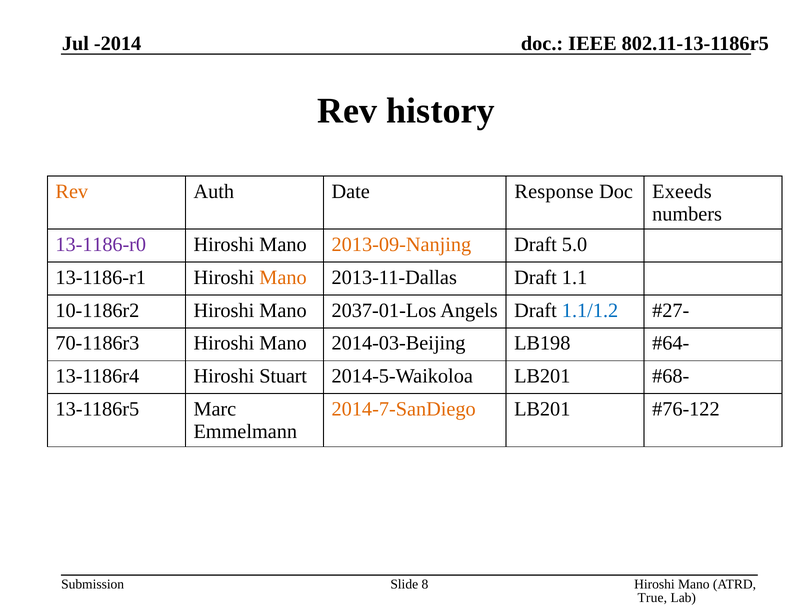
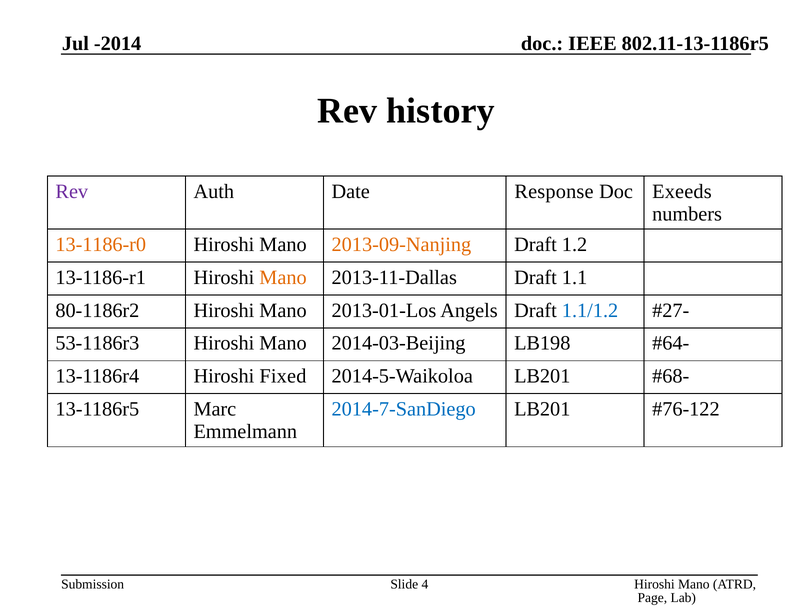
Rev colour: orange -> purple (72, 191)
13-1186-r0 colour: purple -> orange (101, 245)
5.0: 5.0 -> 1.2 (575, 245)
10-1186r2: 10-1186r2 -> 80-1186r2 (97, 310)
2037-01-Los: 2037-01-Los -> 2013-01-Los (384, 310)
70-1186r3: 70-1186r3 -> 53-1186r3 (97, 343)
Stuart: Stuart -> Fixed (283, 376)
2014-7-SanDiego colour: orange -> blue (404, 409)
8: 8 -> 4 (425, 584)
True: True -> Page (652, 598)
